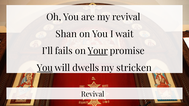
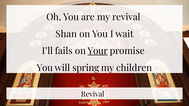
You underline: present -> none (45, 68)
dwells: dwells -> spring (86, 68)
stricken: stricken -> children (134, 68)
